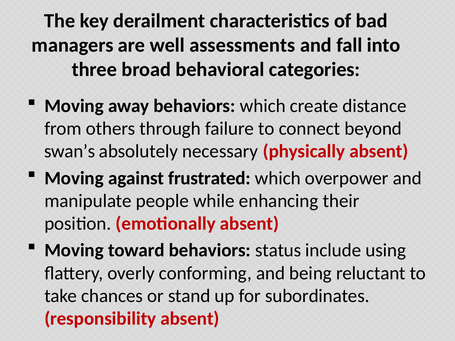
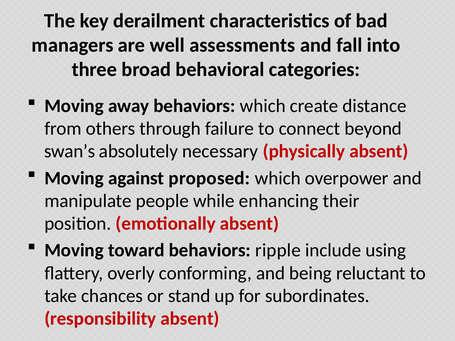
frustrated: frustrated -> proposed (209, 178)
status: status -> ripple (278, 251)
